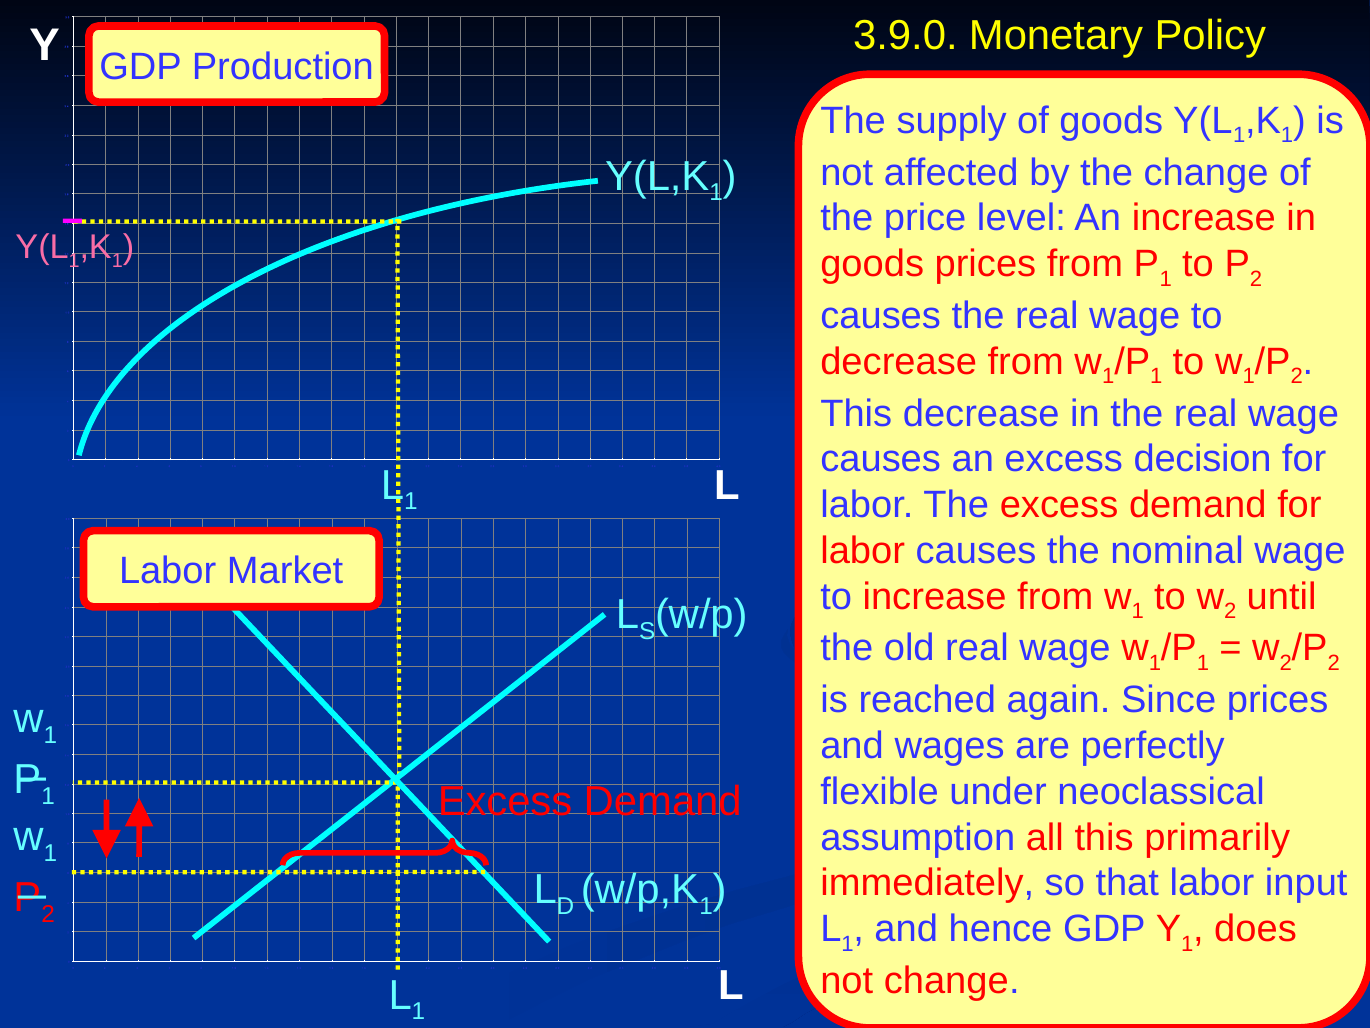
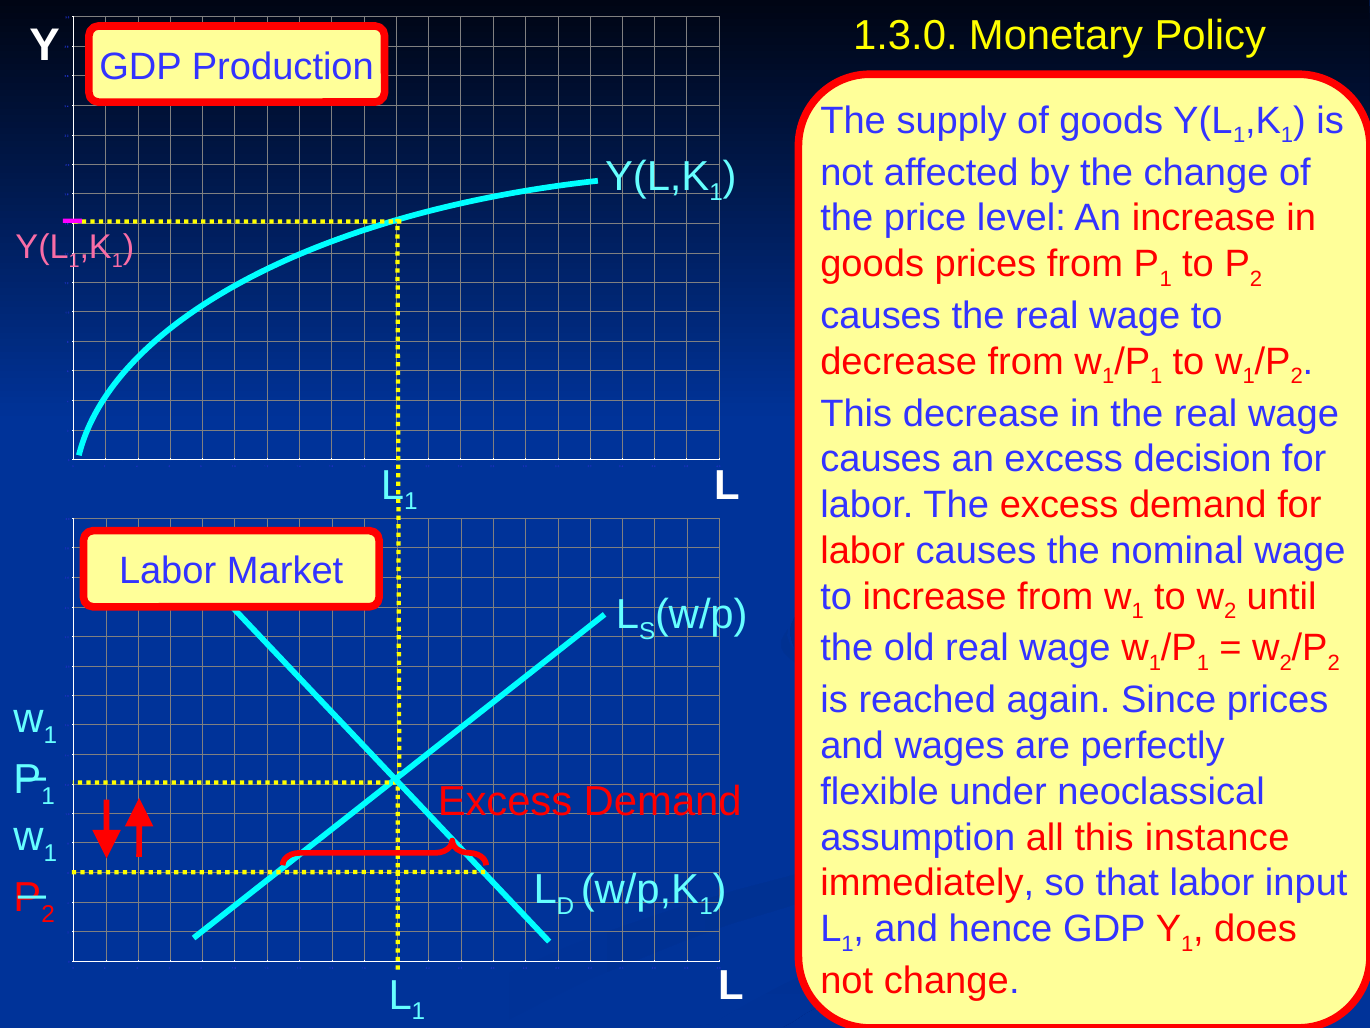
3.9.0: 3.9.0 -> 1.3.0 (905, 35)
primarily: primarily -> instance (1217, 837)
